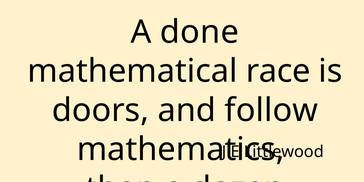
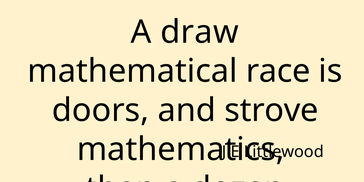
done: done -> draw (199, 32)
follow: follow -> strove (271, 110)
